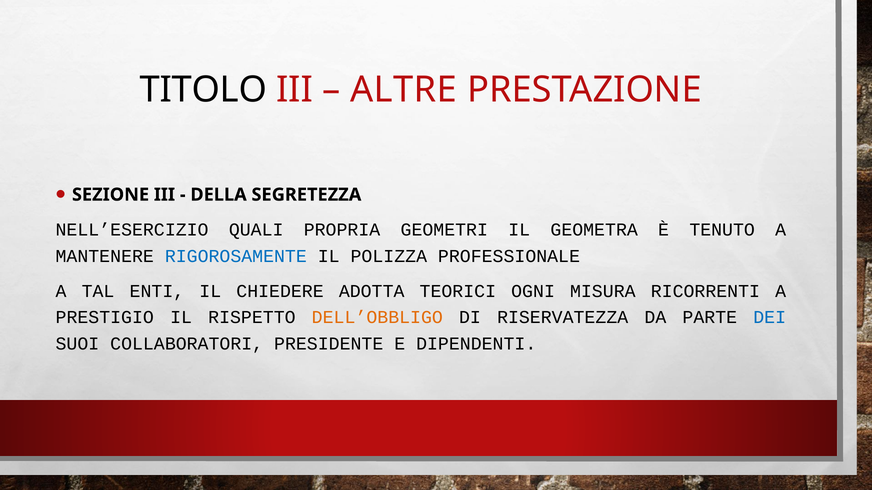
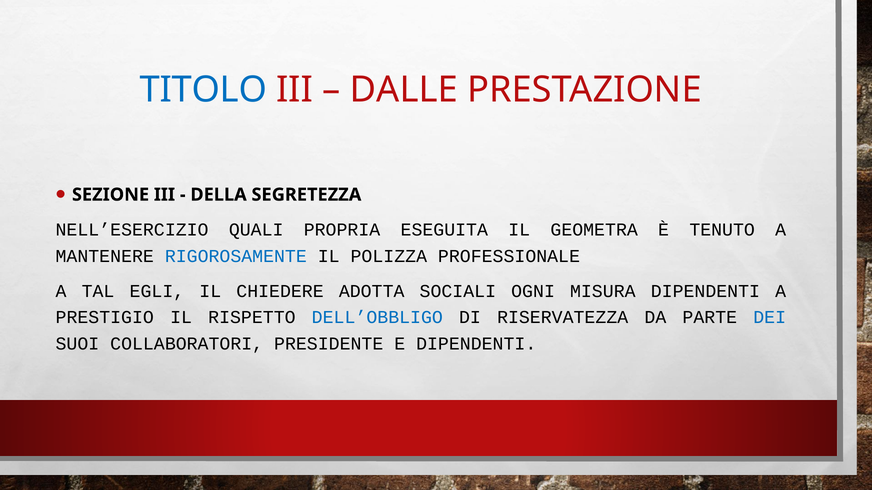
TITOLO colour: black -> blue (203, 90)
ALTRE: ALTRE -> DALLE (404, 90)
GEOMETRI: GEOMETRI -> ESEGUITA (444, 230)
ENTI: ENTI -> EGLI (157, 292)
TEORICI: TEORICI -> SOCIALI (458, 292)
MISURA RICORRENTI: RICORRENTI -> DIPENDENTI (705, 292)
DELL’OBBLIGO colour: orange -> blue (377, 318)
